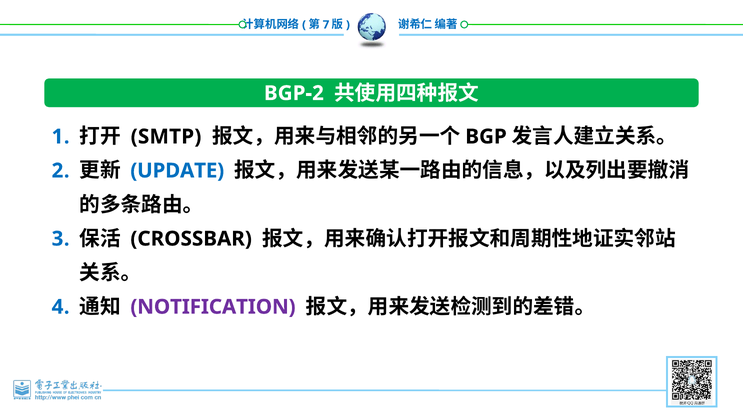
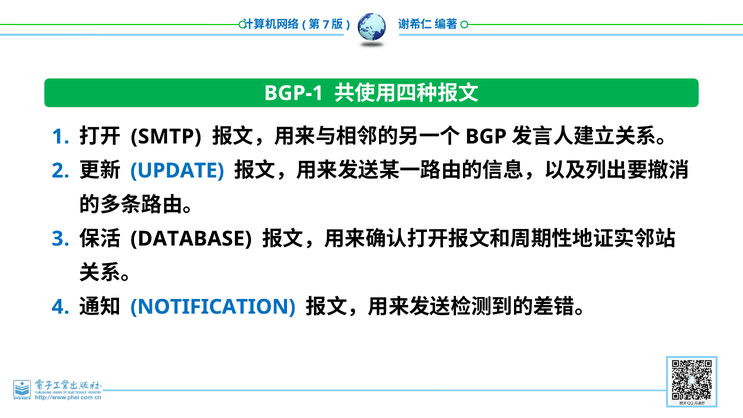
BGP-2: BGP-2 -> BGP-1 (294, 93)
CROSSBAR: CROSSBAR -> DATABASE (191, 239)
NOTIFICATION colour: purple -> blue (213, 307)
